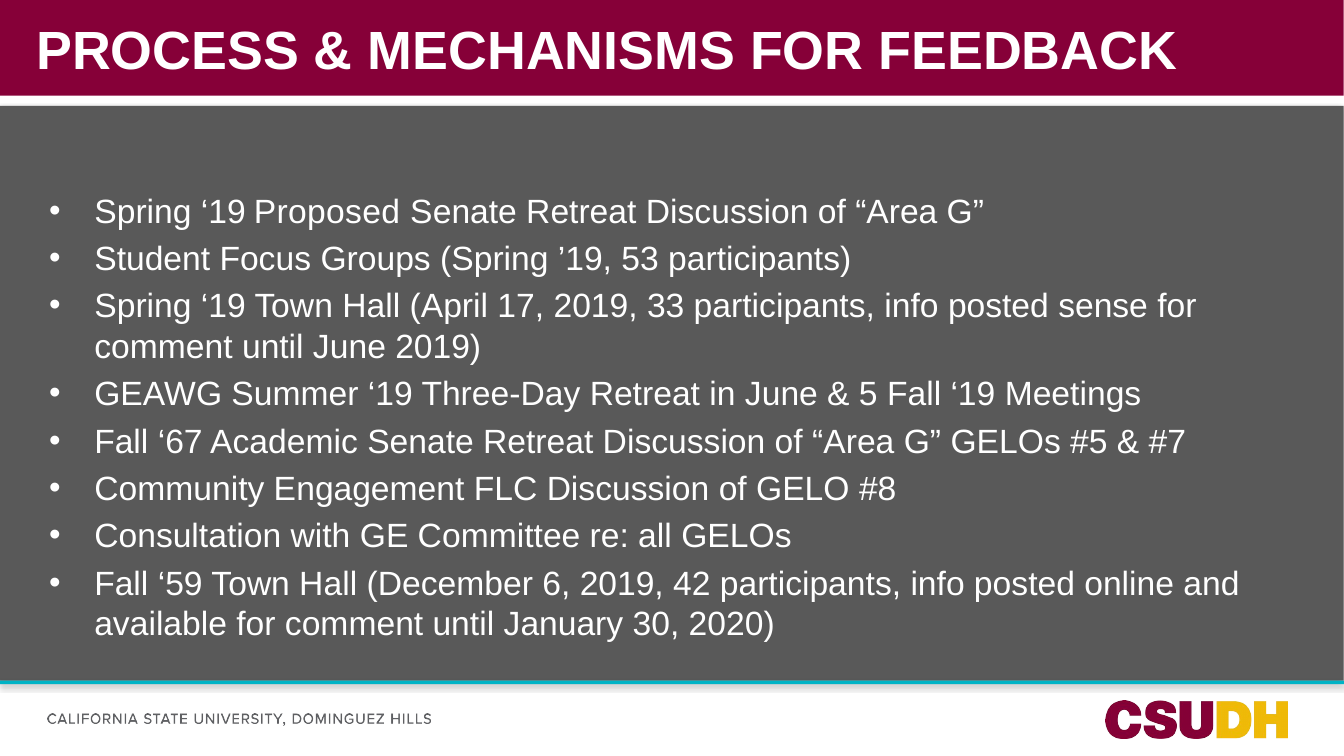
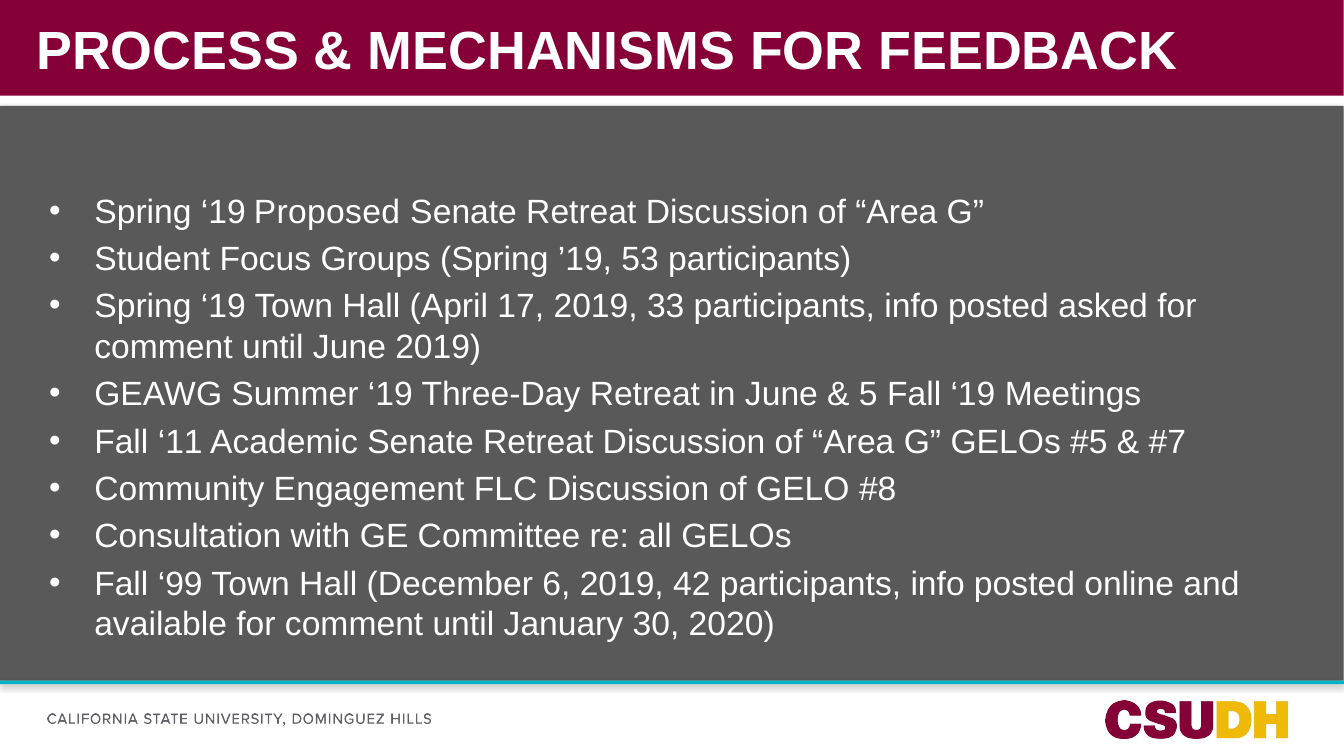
sense: sense -> asked (1103, 307)
67: 67 -> 11 (180, 442)
59: 59 -> 99 (180, 584)
